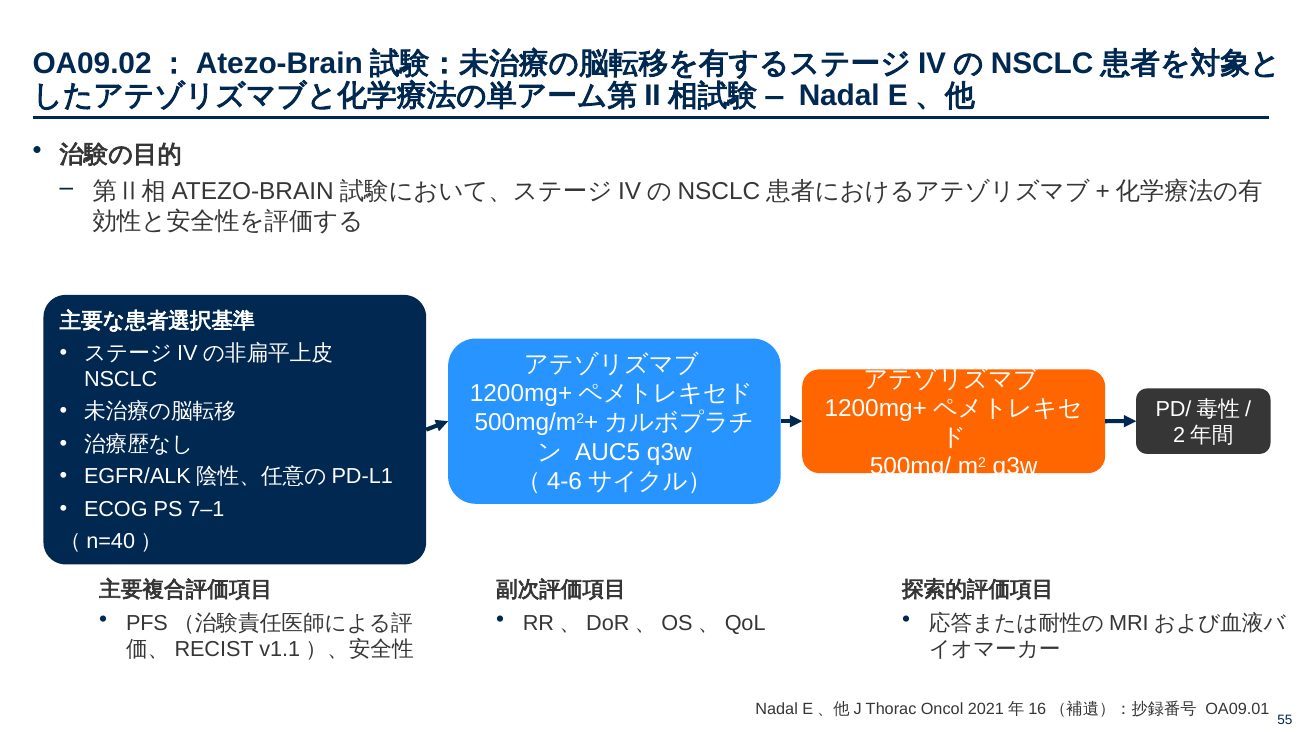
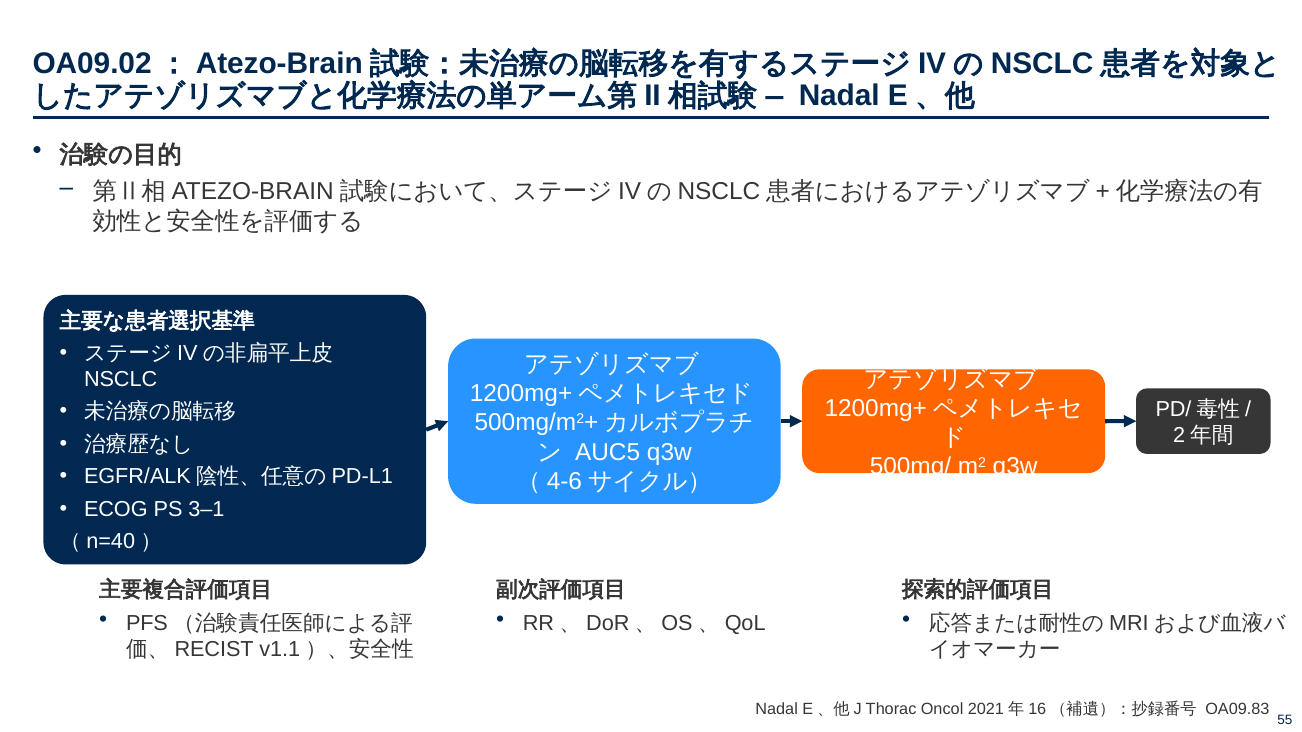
7–1: 7–1 -> 3–1 (206, 509)
OA09.01: OA09.01 -> OA09.83 (1237, 709)
